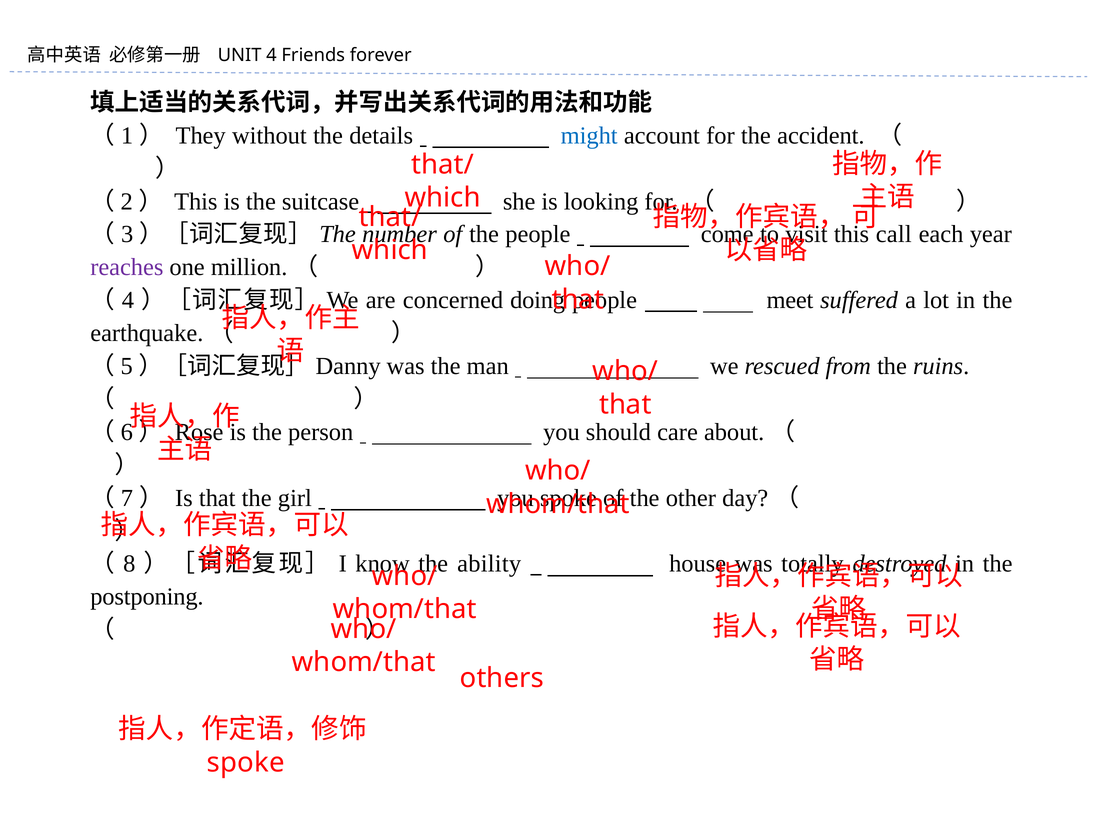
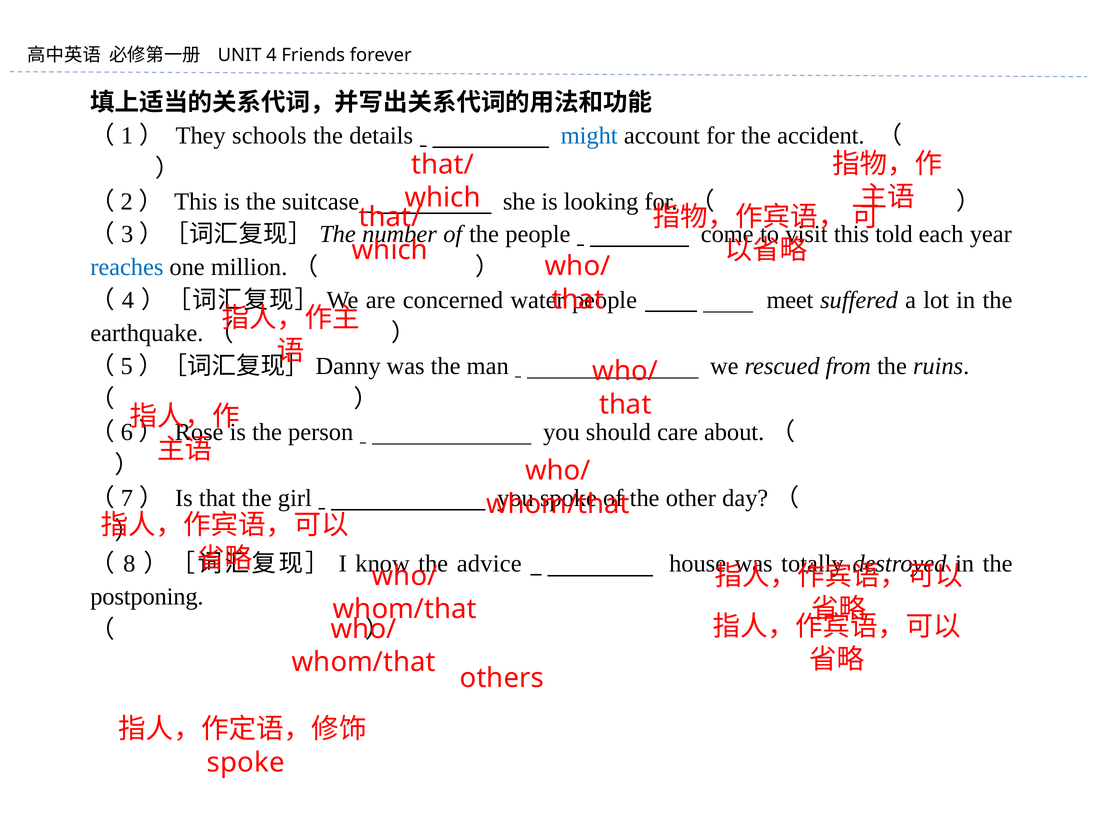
without: without -> schools (269, 135)
call: call -> told (894, 234)
reaches colour: purple -> blue (127, 267)
doing: doing -> water (538, 300)
ability: ability -> advice (489, 563)
